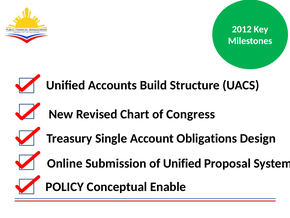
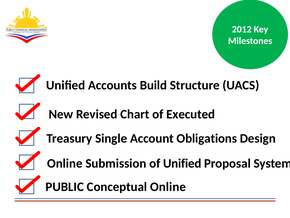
Congress: Congress -> Executed (191, 114)
POLICY: POLICY -> PUBLIC (65, 186)
Conceptual Enable: Enable -> Online (168, 186)
